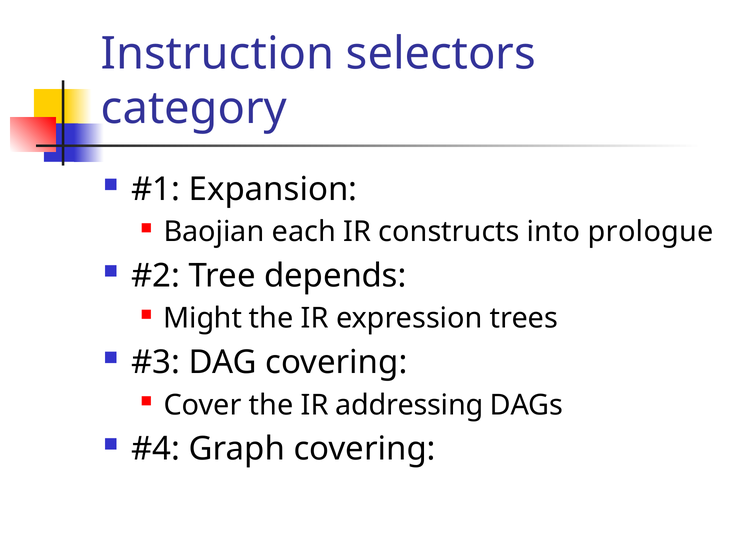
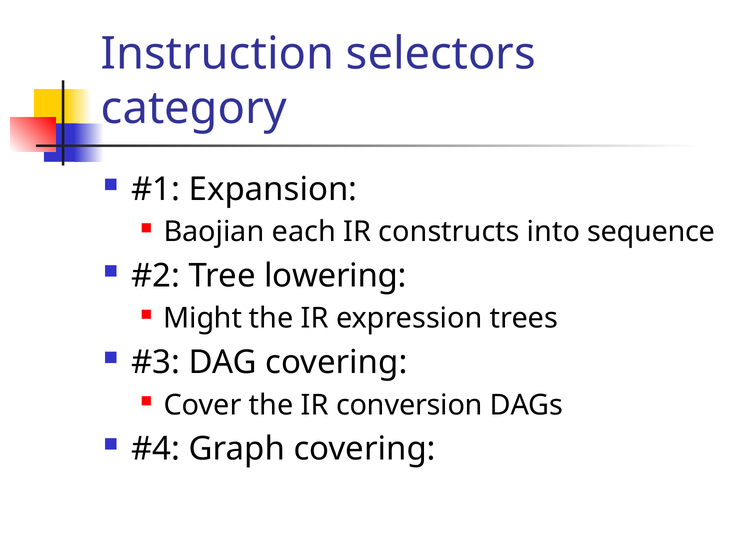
prologue: prologue -> sequence (651, 232)
depends: depends -> lowering (335, 276)
addressing: addressing -> conversion (409, 405)
